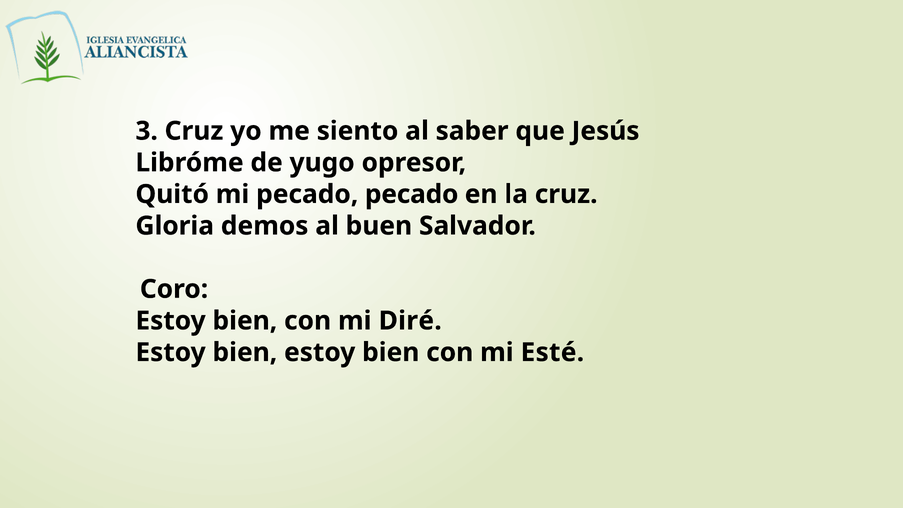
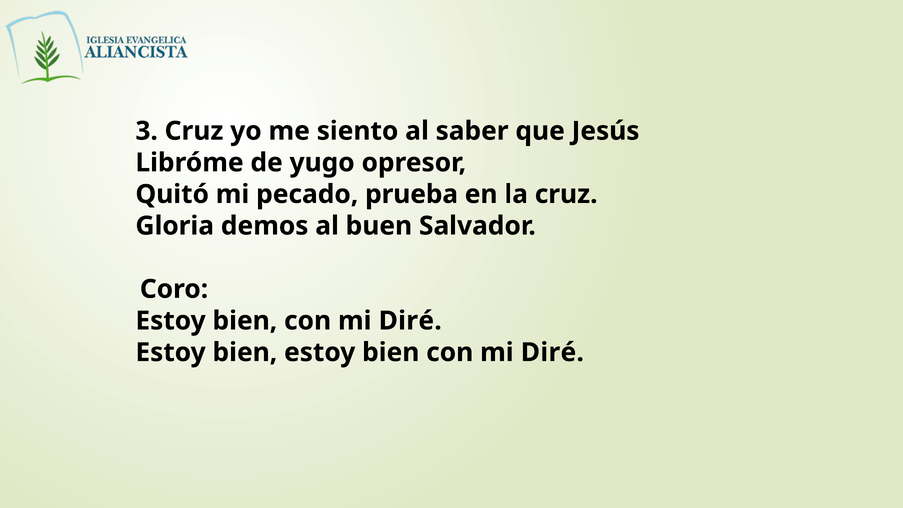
pecado pecado: pecado -> prueba (412, 194)
Esté: Esté -> Diré (552, 352)
